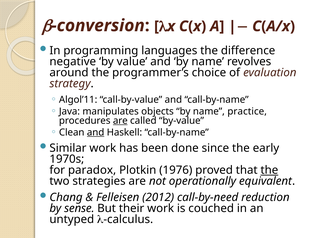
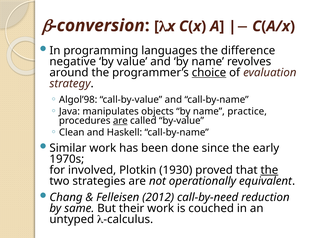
choice underline: none -> present (209, 73)
Algol’11: Algol’11 -> Algol’98 (78, 100)
and underline: present -> none (96, 132)
paradox: paradox -> involved (92, 170)
1976: 1976 -> 1930 (176, 170)
sense: sense -> same (79, 208)
